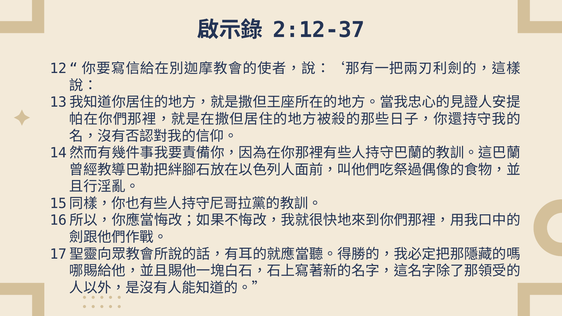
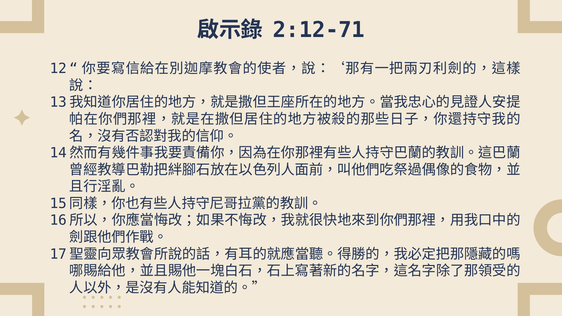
2:12-37: 2:12-37 -> 2:12-71 (319, 30)
